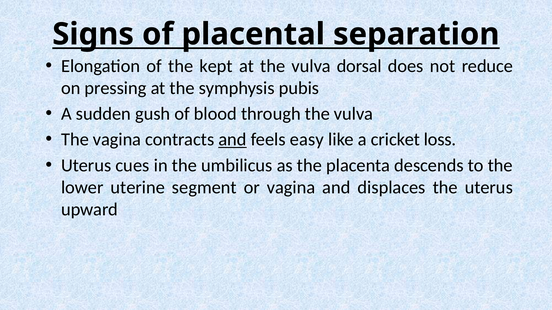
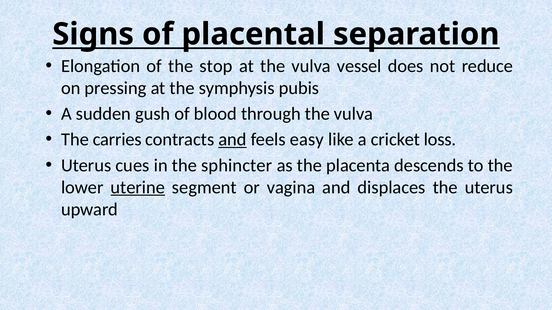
kept: kept -> stop (216, 66)
dorsal: dorsal -> vessel (359, 66)
The vagina: vagina -> carries (117, 140)
umbilicus: umbilicus -> sphincter (237, 166)
uterine underline: none -> present (138, 188)
